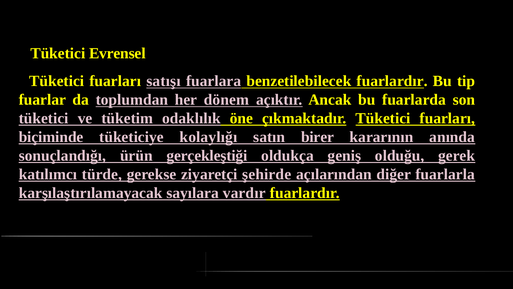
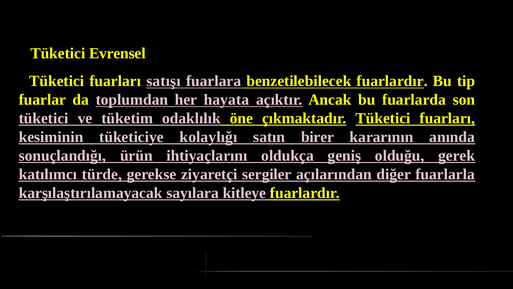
dönem: dönem -> hayata (226, 100)
biçiminde: biçiminde -> kesiminin (51, 137)
gerçekleştiği: gerçekleştiği -> ihtiyaçlarını (207, 155)
şehirde: şehirde -> sergiler (267, 174)
vardır: vardır -> kitleye (244, 193)
